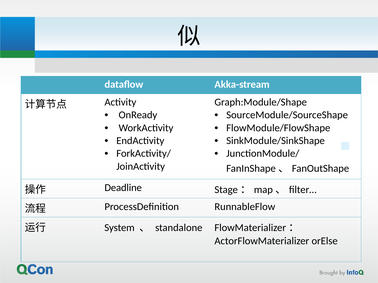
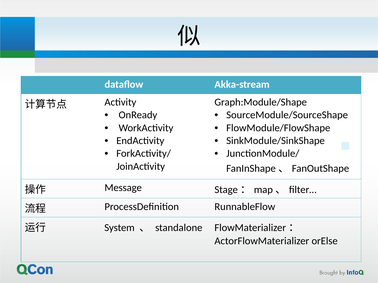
Deadline: Deadline -> Message (123, 188)
